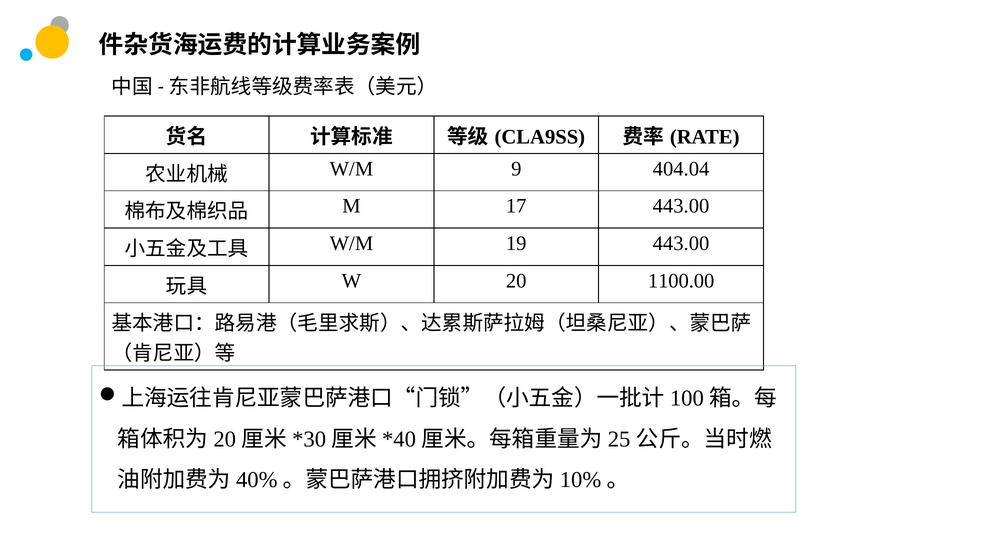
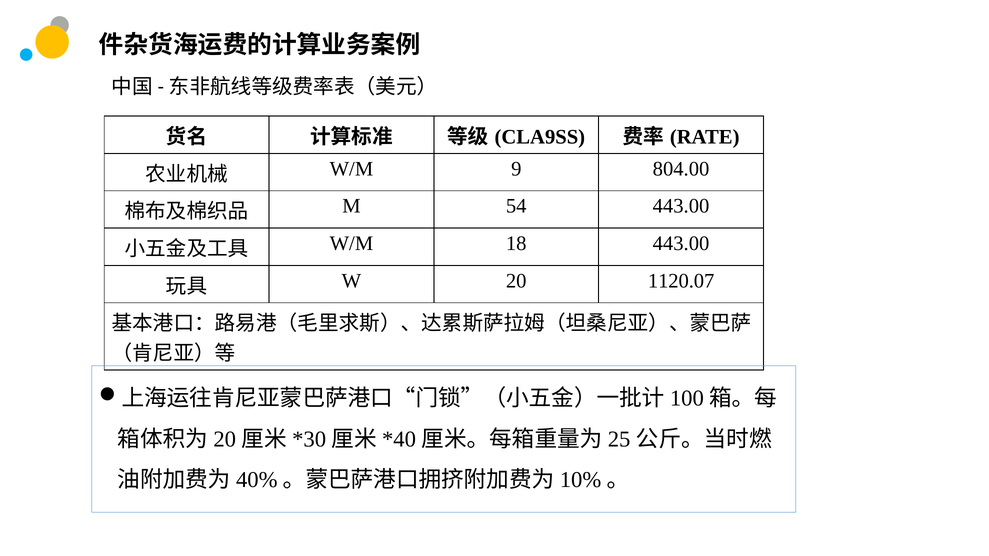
404.04: 404.04 -> 804.00 (681, 169)
17: 17 -> 54 (516, 206)
19: 19 -> 18 (516, 244)
1100.00: 1100.00 -> 1120.07 (681, 281)
